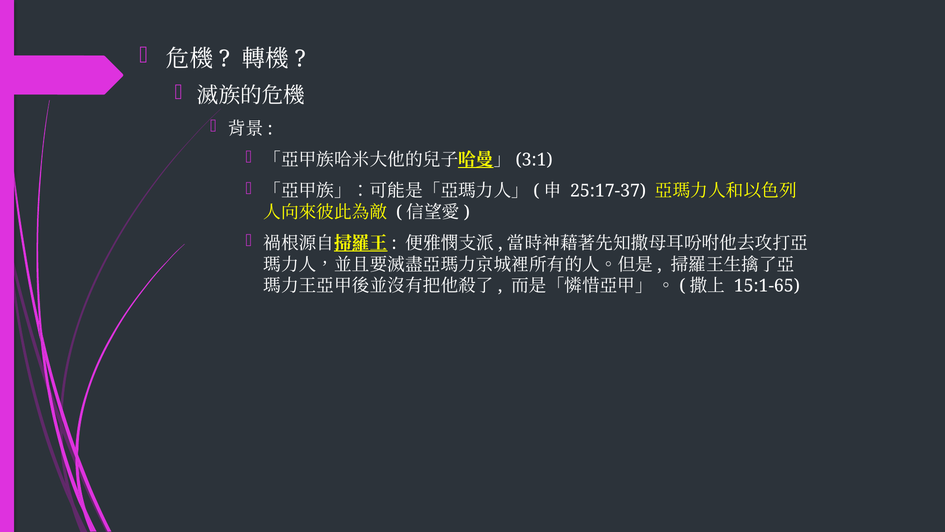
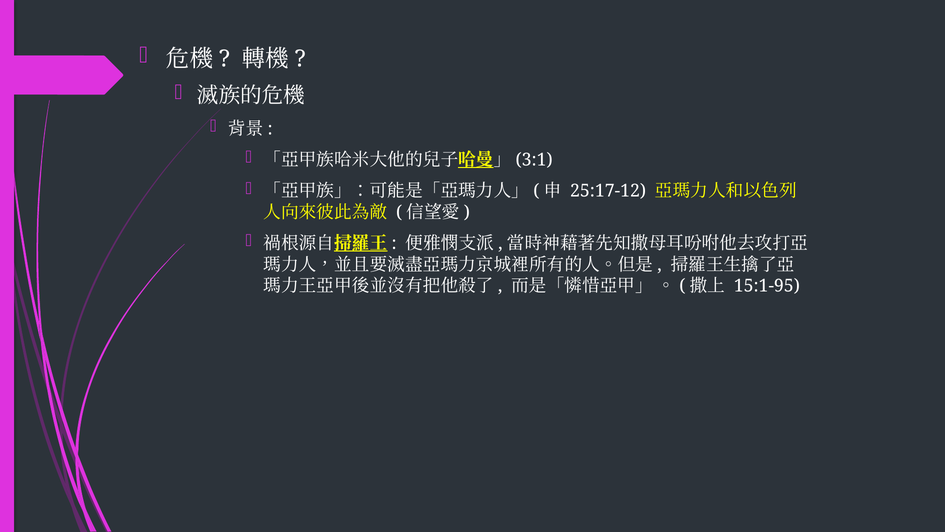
25:17-37: 25:17-37 -> 25:17-12 (608, 191)
15:1-65: 15:1-65 -> 15:1-95 (767, 286)
